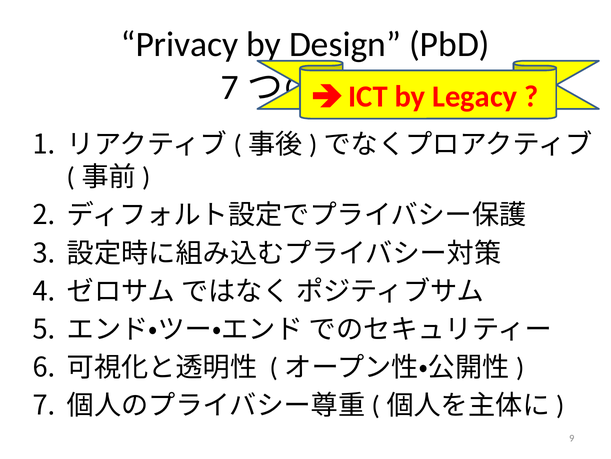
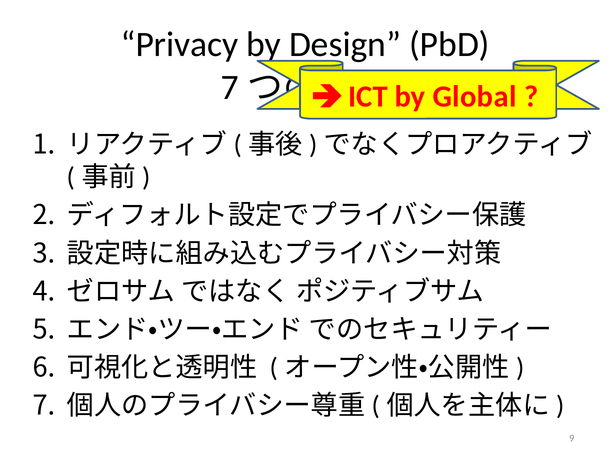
Legacy: Legacy -> Global (475, 97)
